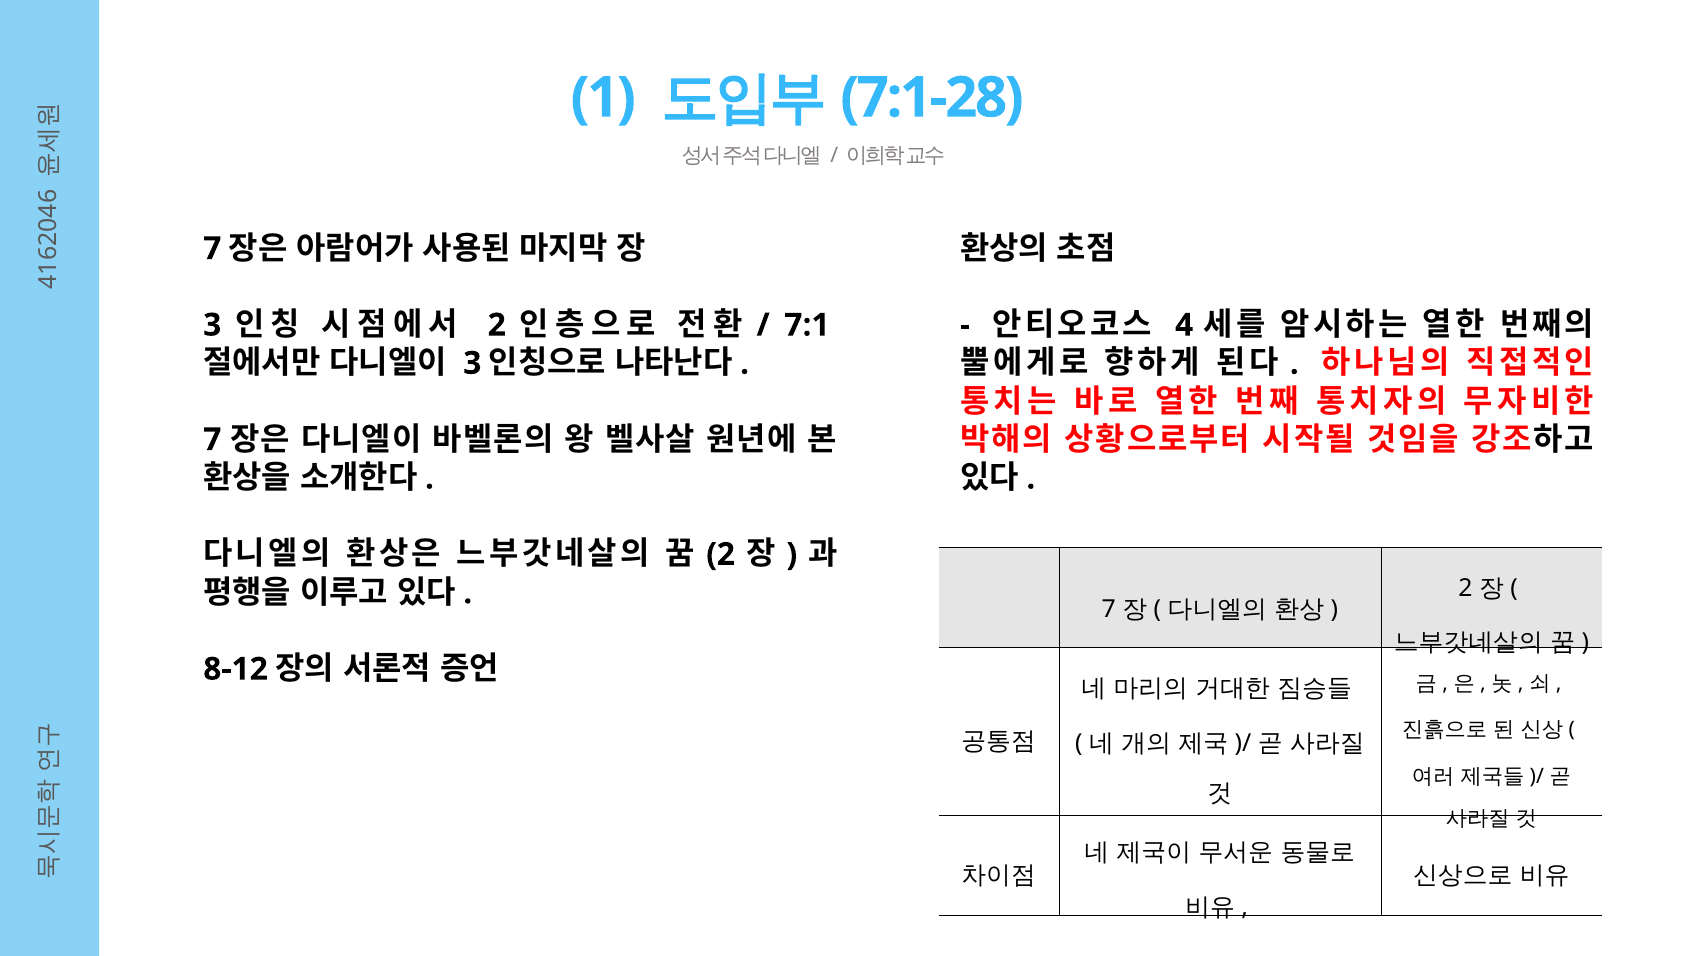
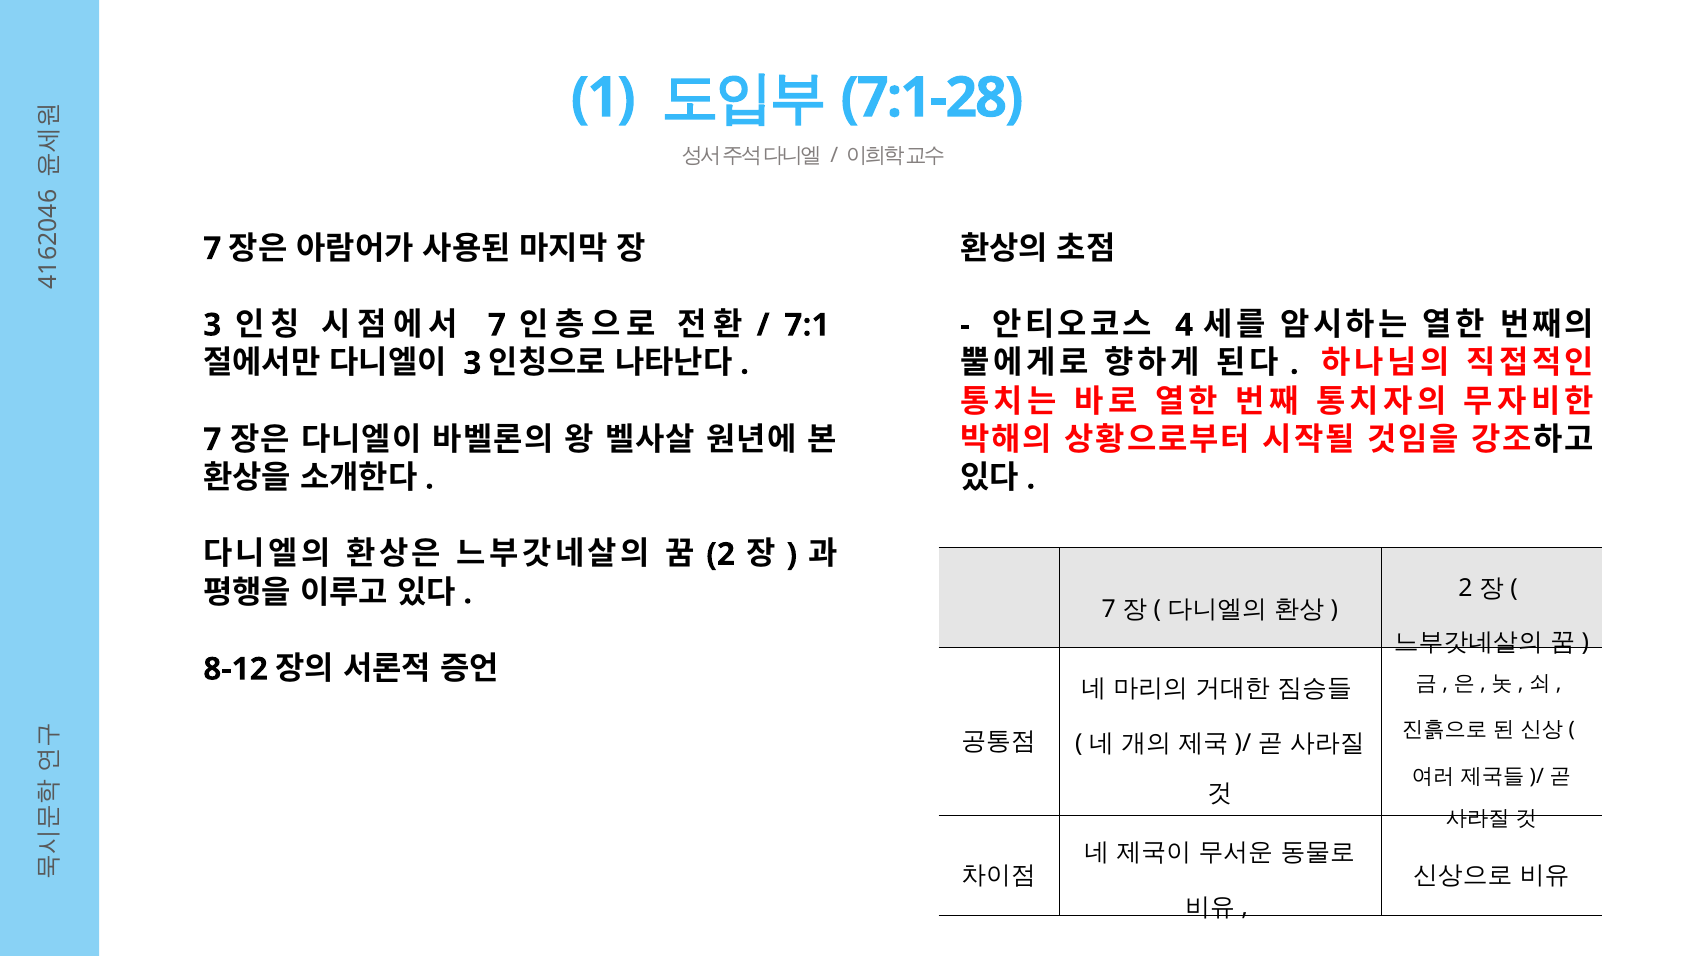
2: 2 -> 7 (497, 325)
